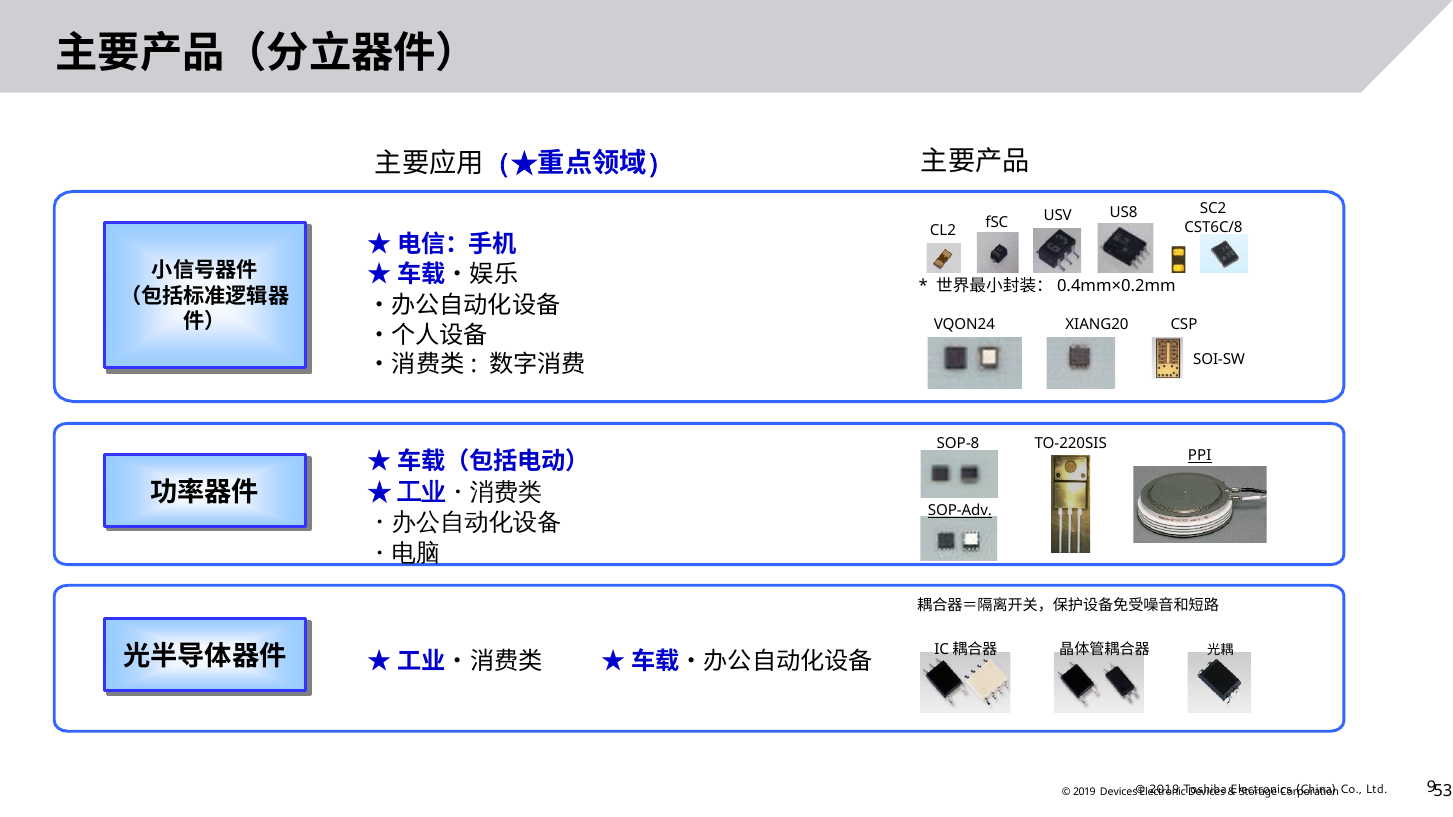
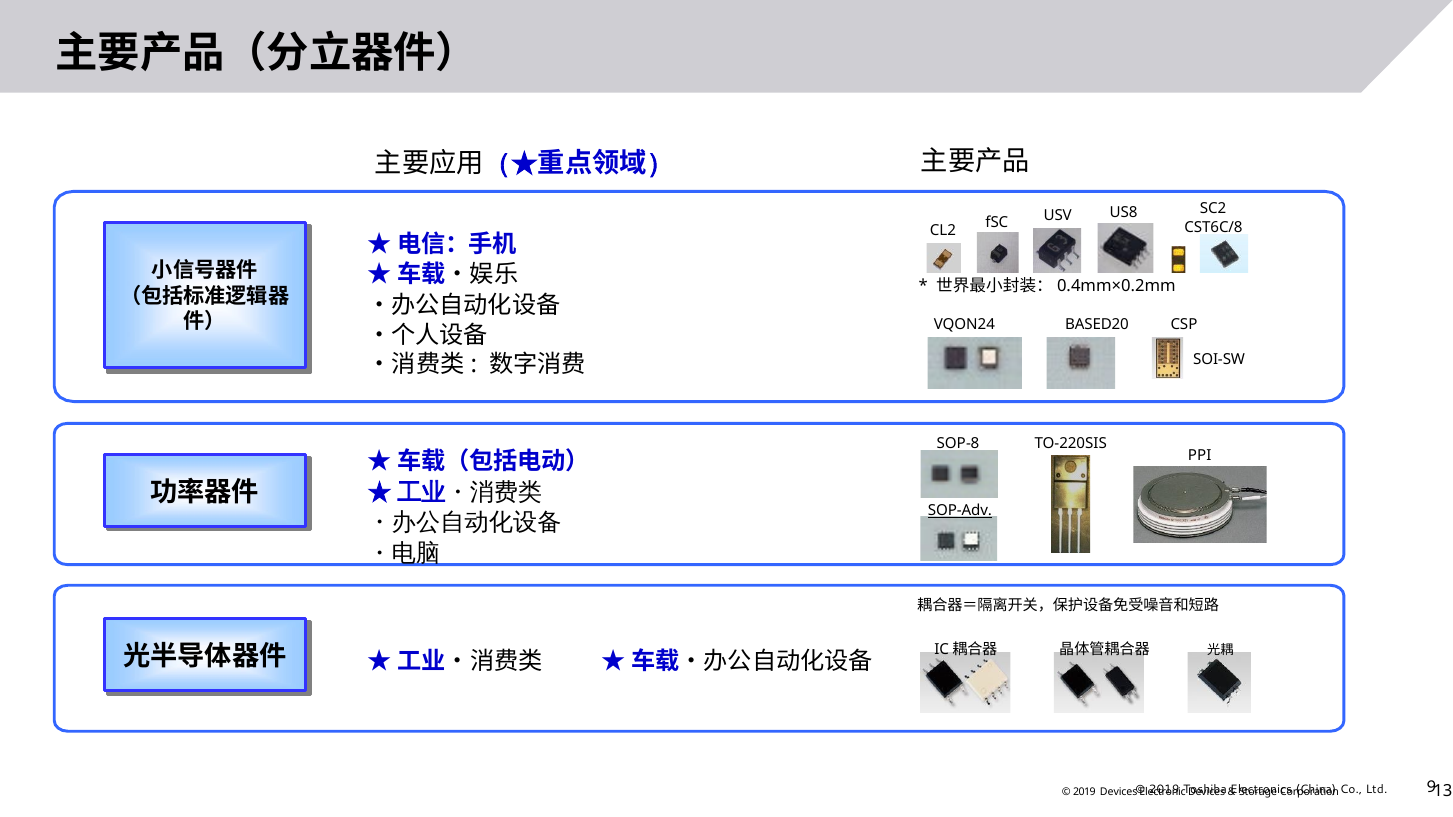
XIANG20: XIANG20 -> BASED20 (1097, 324)
PPI underline: present -> none (1200, 456)
53: 53 -> 13 (1443, 791)
